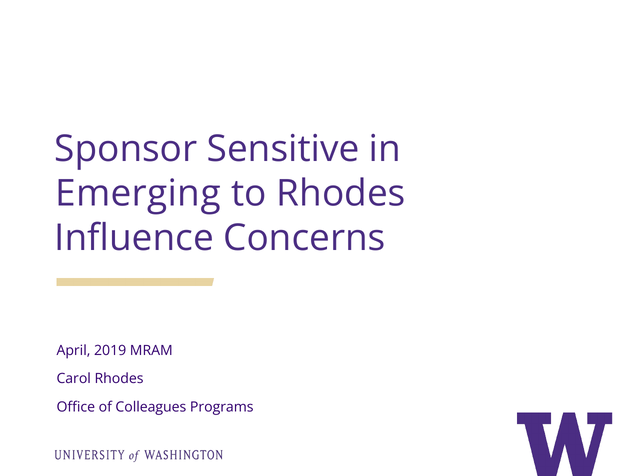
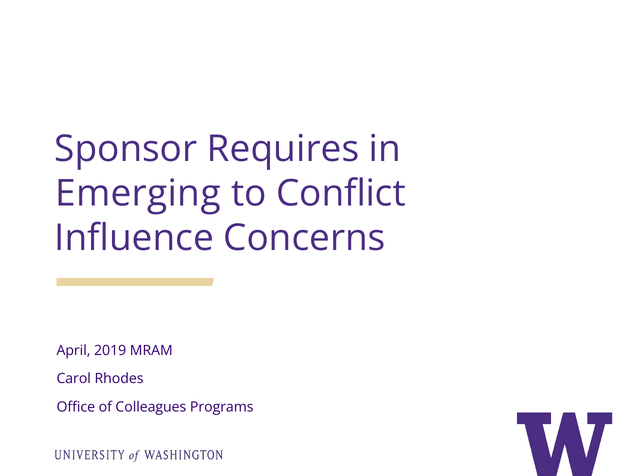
Sensitive: Sensitive -> Requires (283, 149)
to Rhodes: Rhodes -> Conflict (341, 194)
